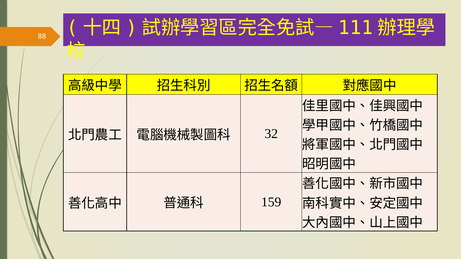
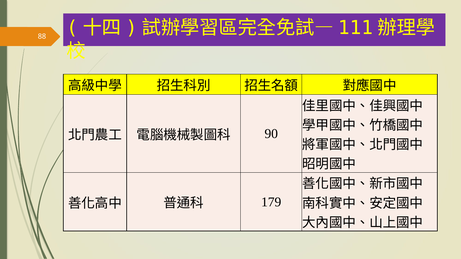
32: 32 -> 90 (271, 134)
159: 159 -> 179 (271, 202)
